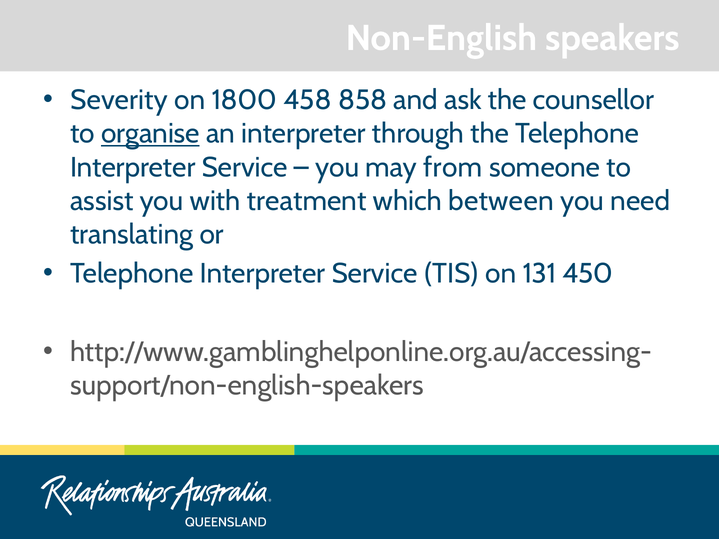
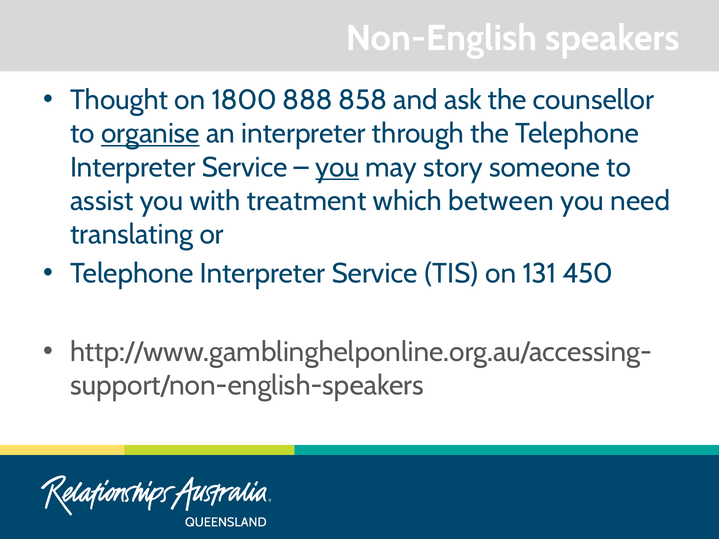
Severity: Severity -> Thought (119, 100)
458: 458 -> 888 (308, 100)
you underline: none -> present (337, 167)
from: from -> story (453, 167)
